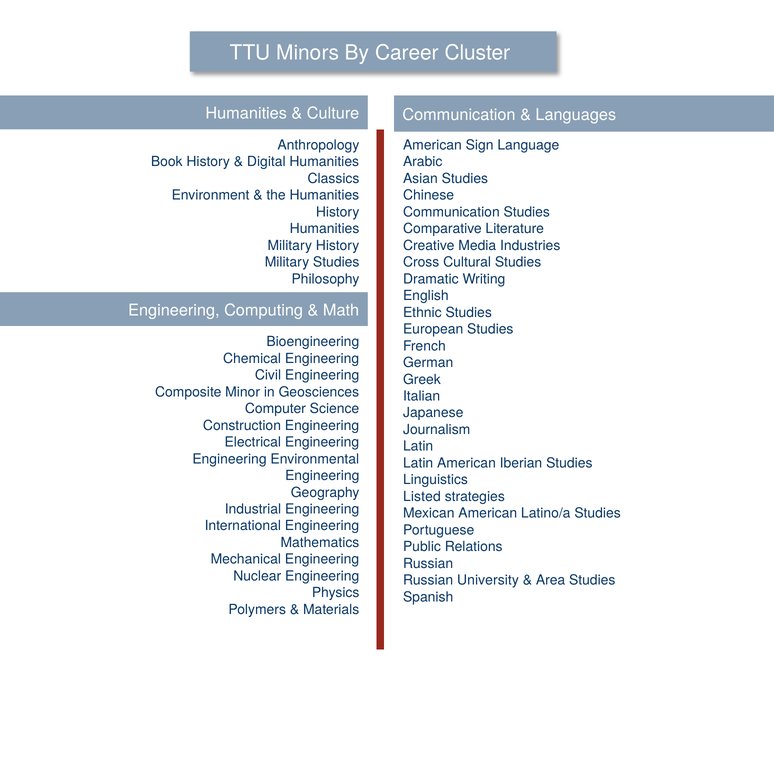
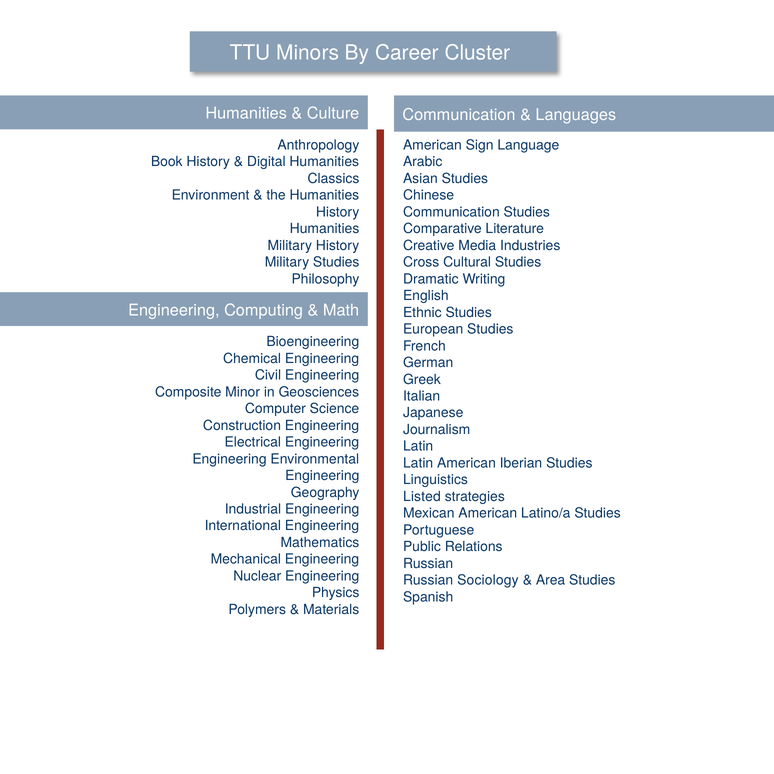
University: University -> Sociology (488, 580)
